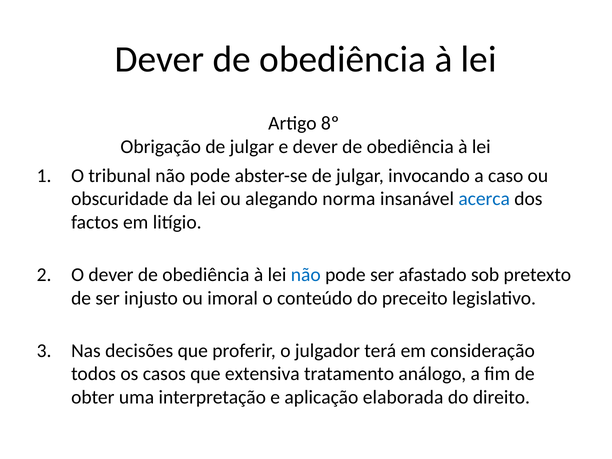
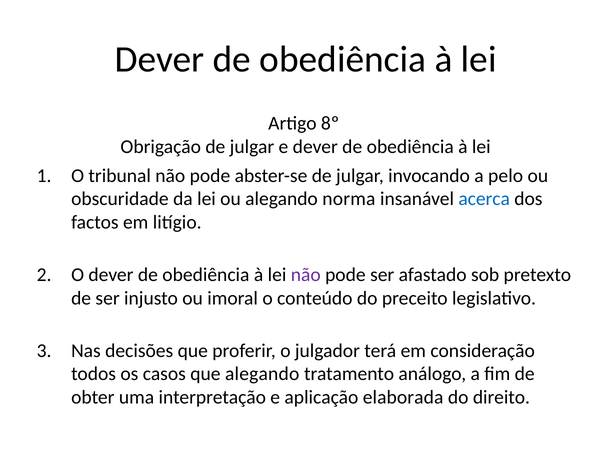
caso: caso -> pelo (506, 176)
não colour: blue -> purple (306, 275)
que extensiva: extensiva -> alegando (262, 374)
